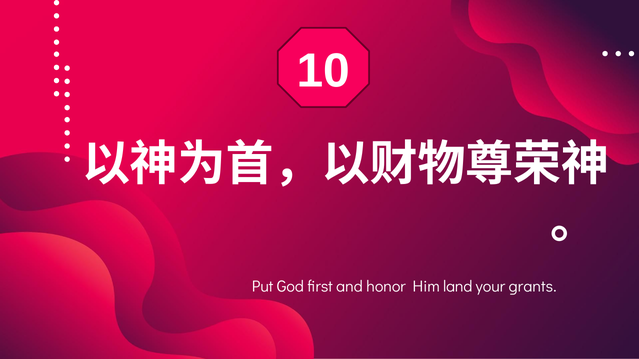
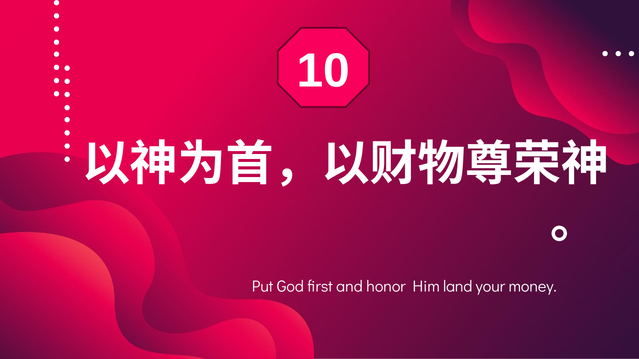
grants: grants -> money (533, 287)
